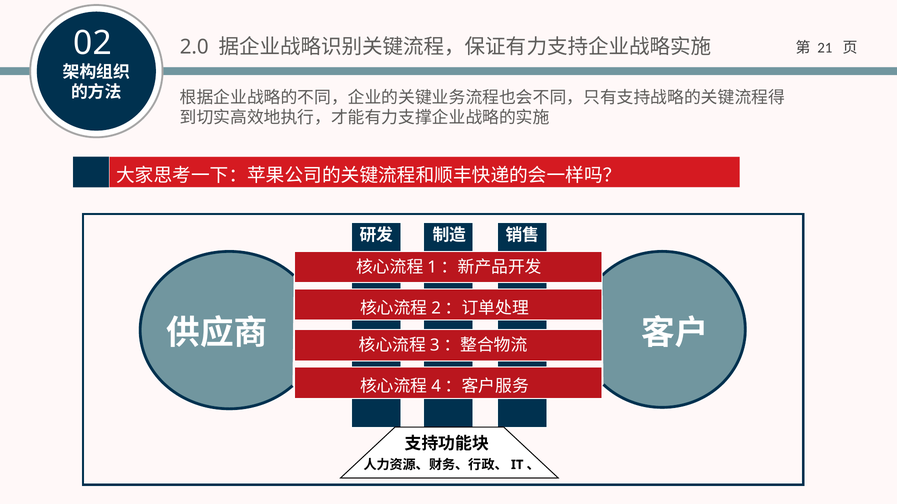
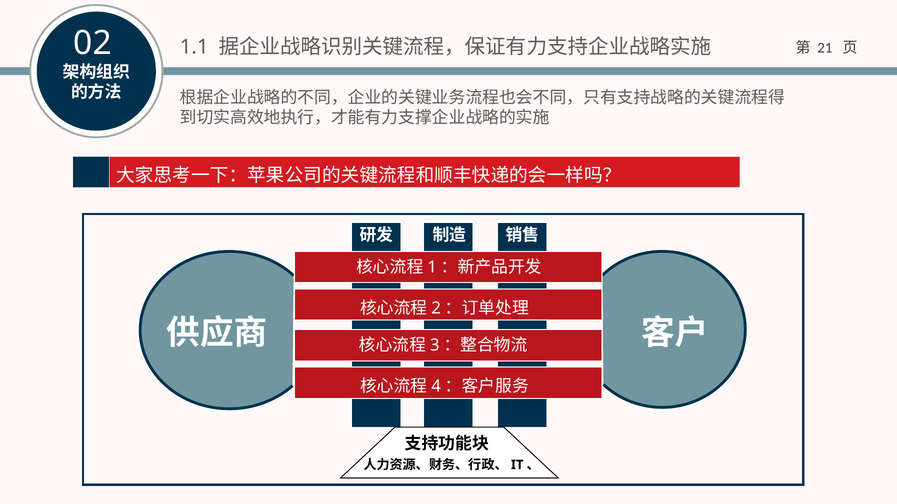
2.0: 2.0 -> 1.1 (194, 47)
